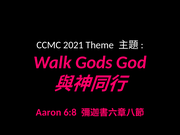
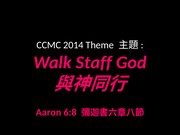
2021: 2021 -> 2014 (73, 45)
Gods: Gods -> Staff (94, 62)
